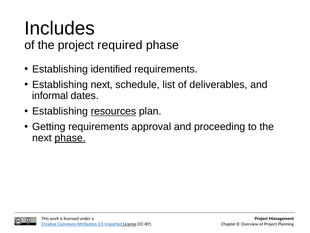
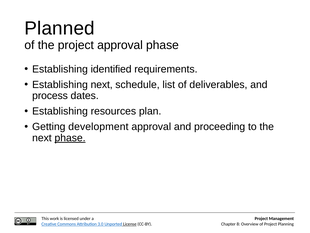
Includes: Includes -> Planned (60, 28)
project required: required -> approval (120, 45)
informal: informal -> process (50, 96)
resources underline: present -> none (113, 111)
Getting requirements: requirements -> development (98, 127)
